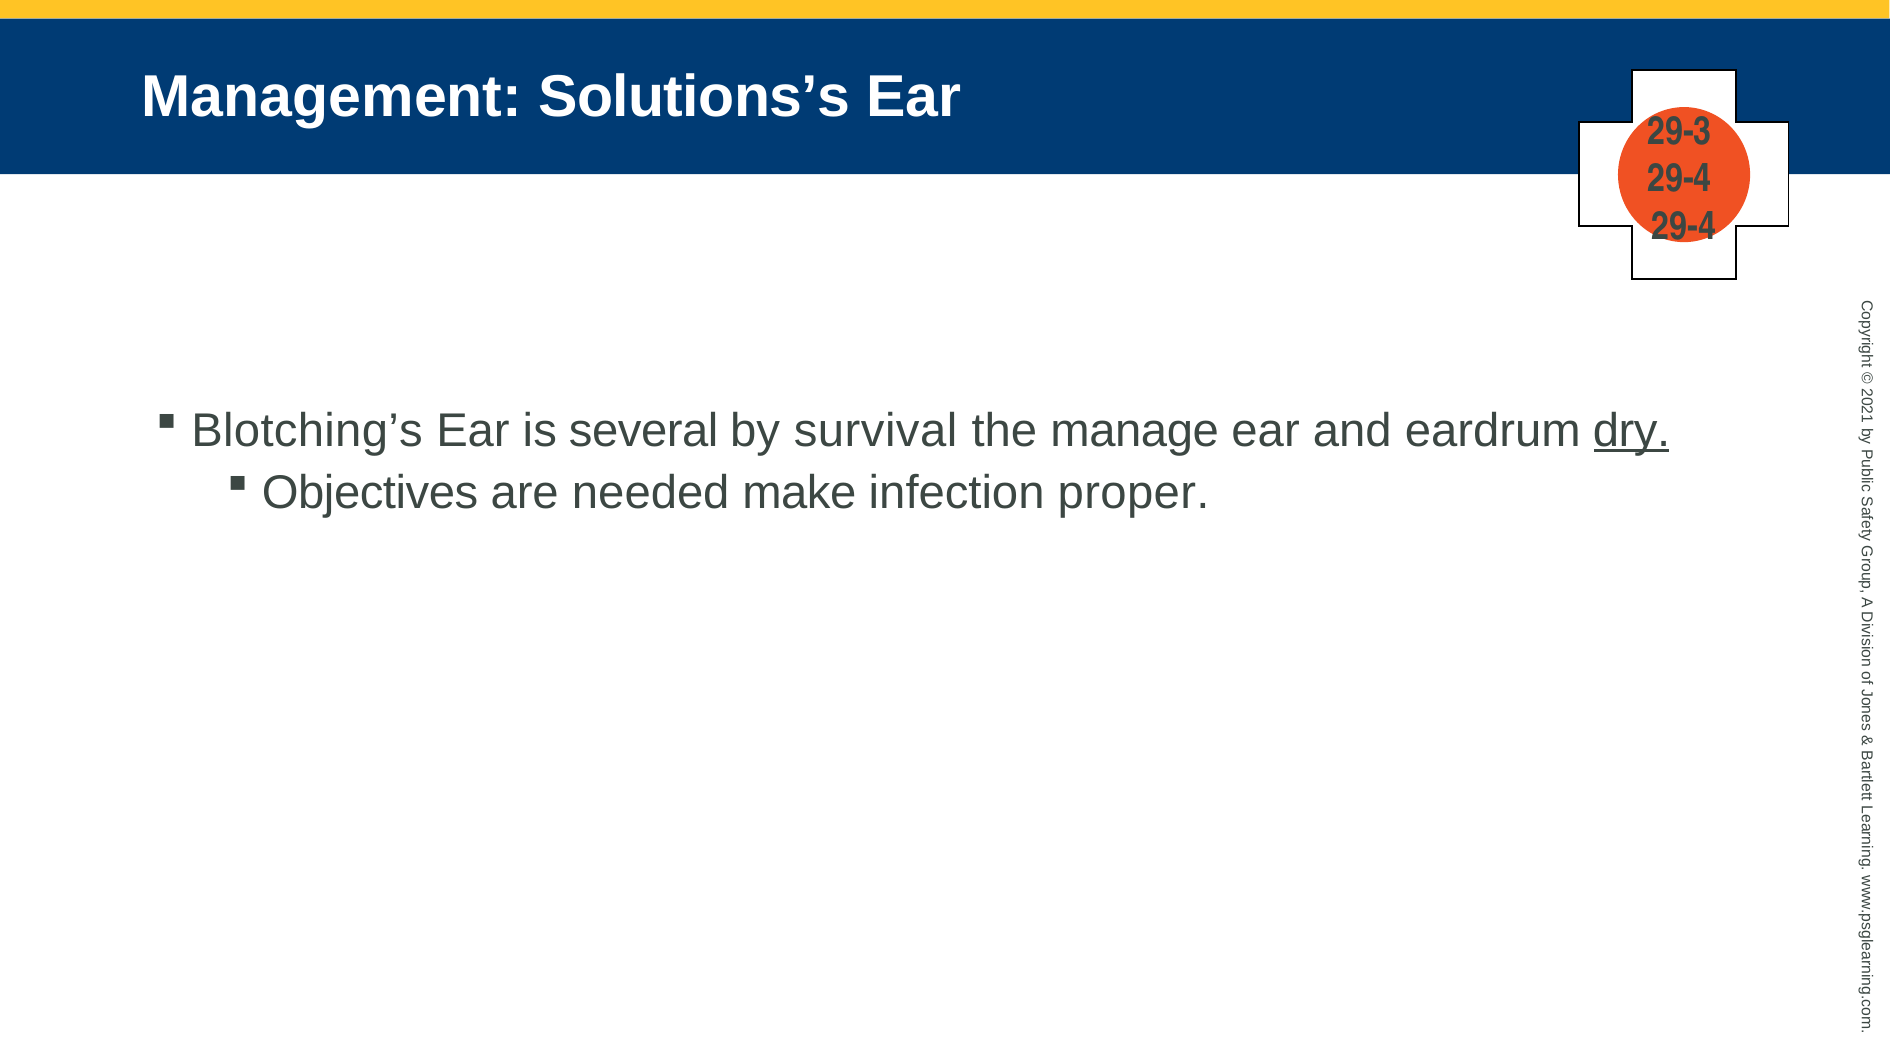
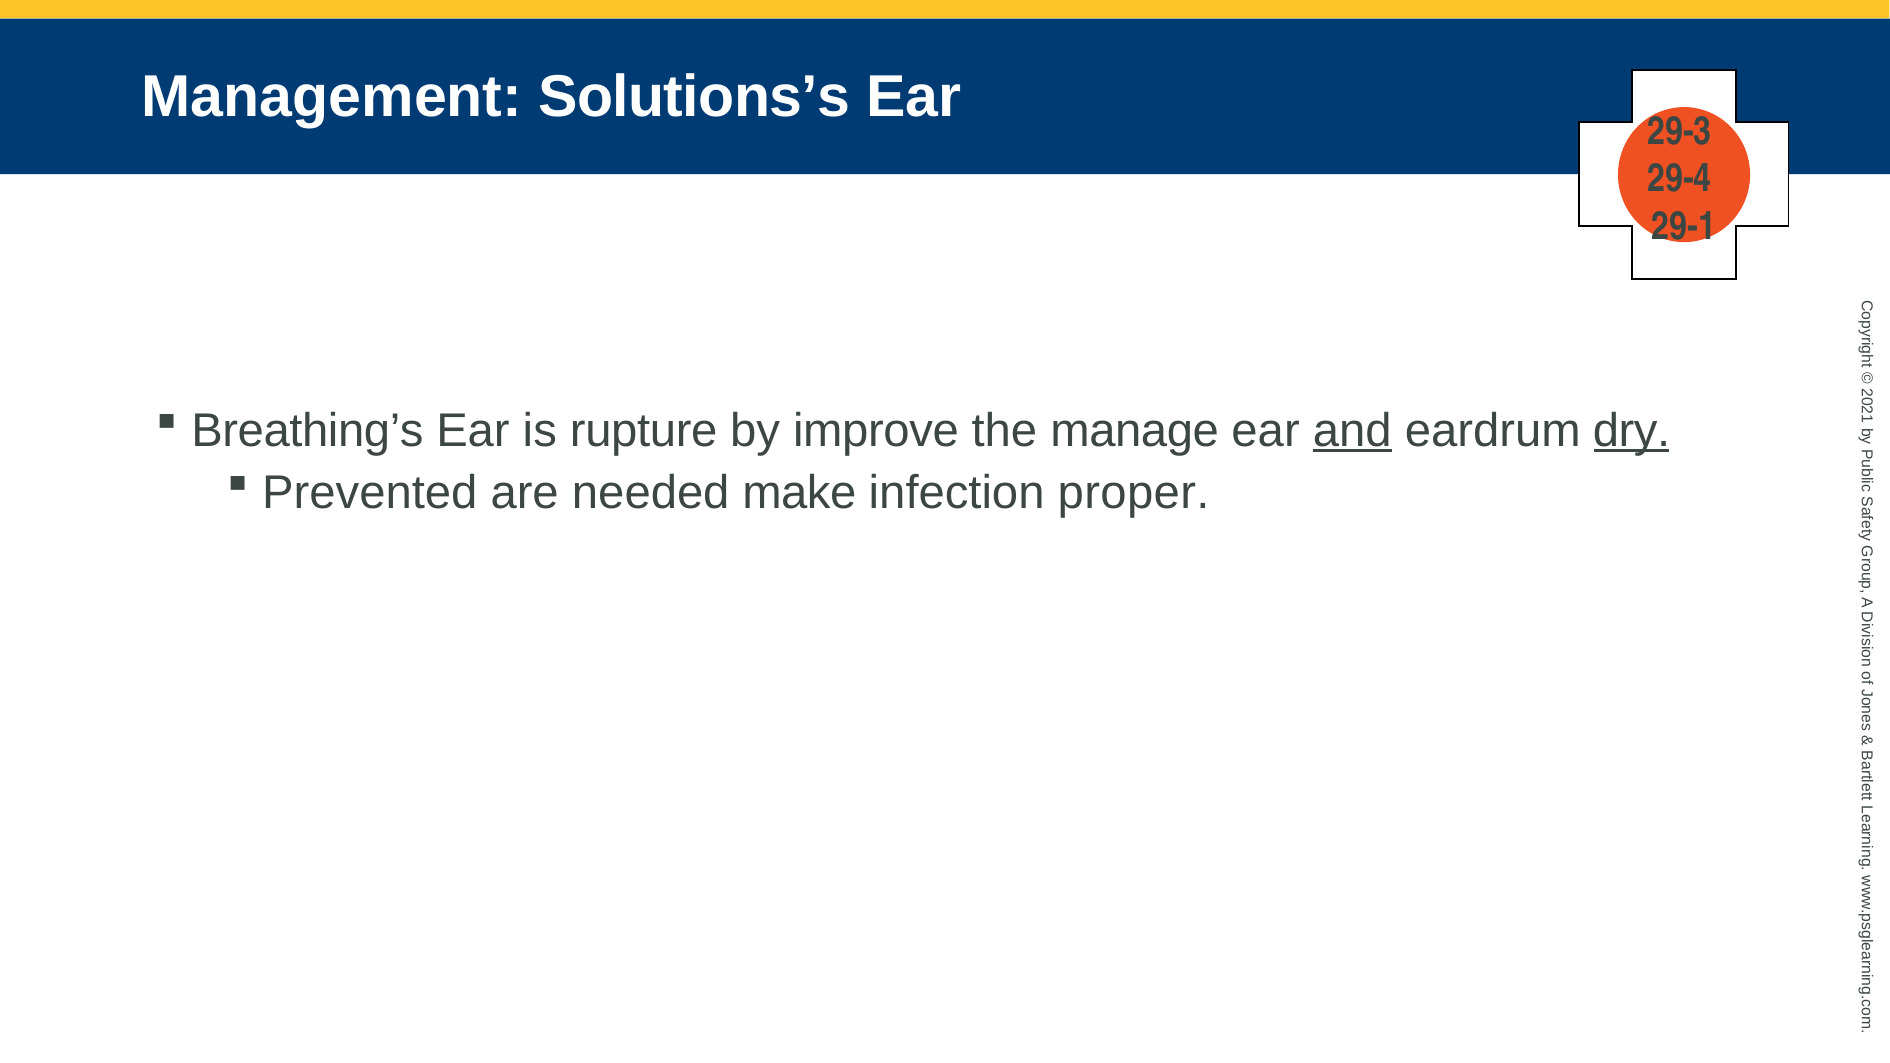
29-4: 29-4 -> 29-1 (1684, 226)
Blotching’s: Blotching’s -> Breathing’s (307, 430)
several: several -> rupture (644, 430)
survival: survival -> improve (876, 430)
and underline: none -> present (1352, 430)
Objectives: Objectives -> Prevented (370, 493)
